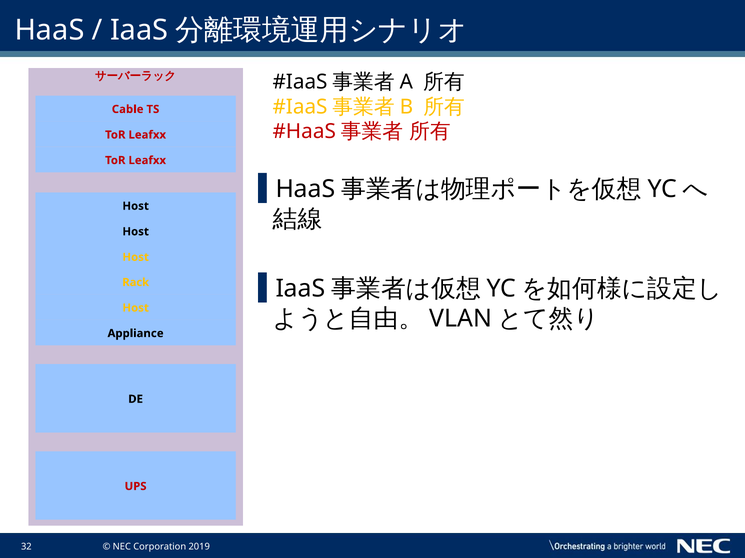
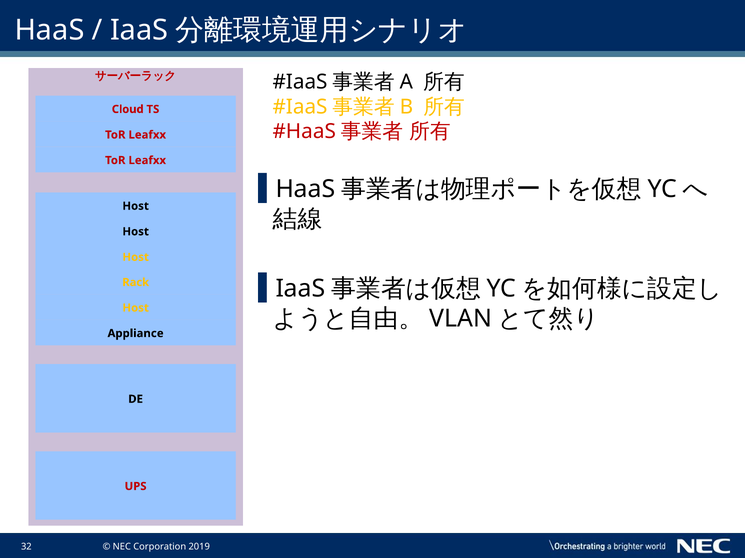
Cable: Cable -> Cloud (128, 109)
